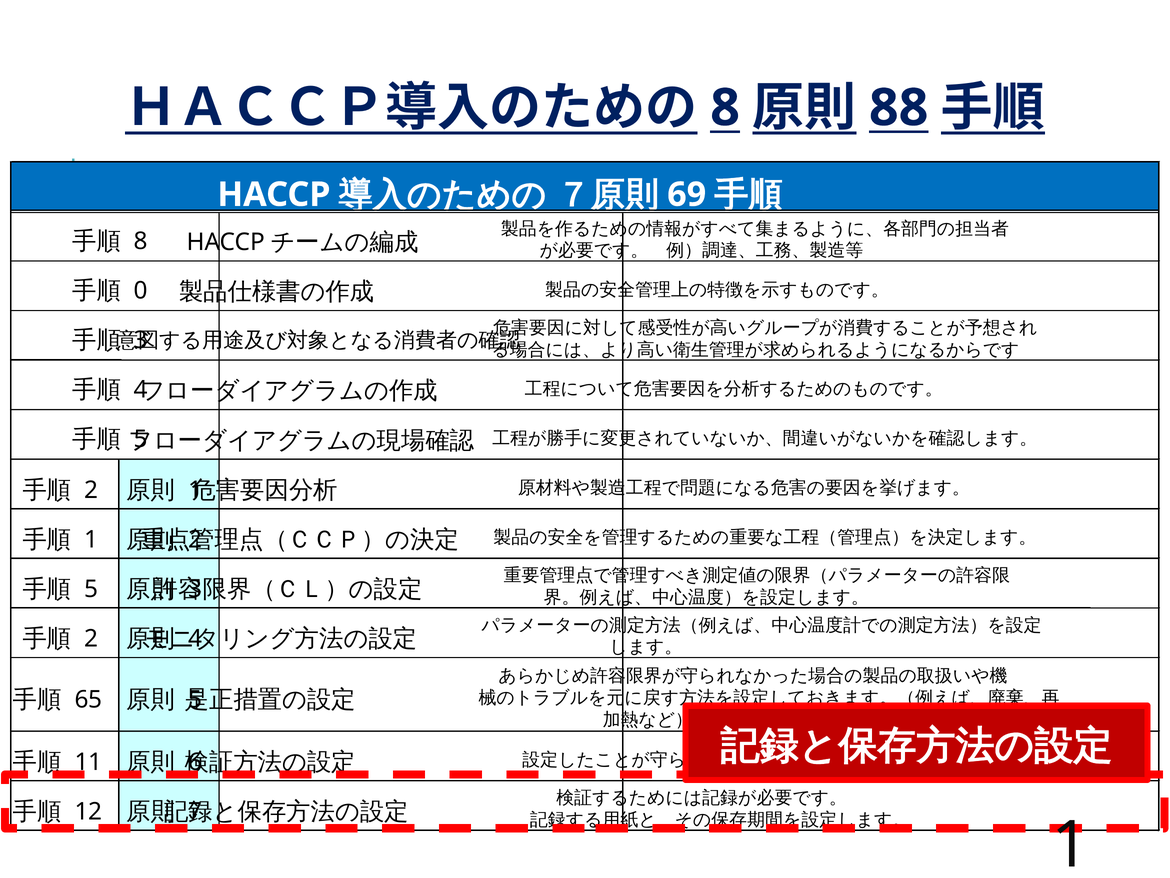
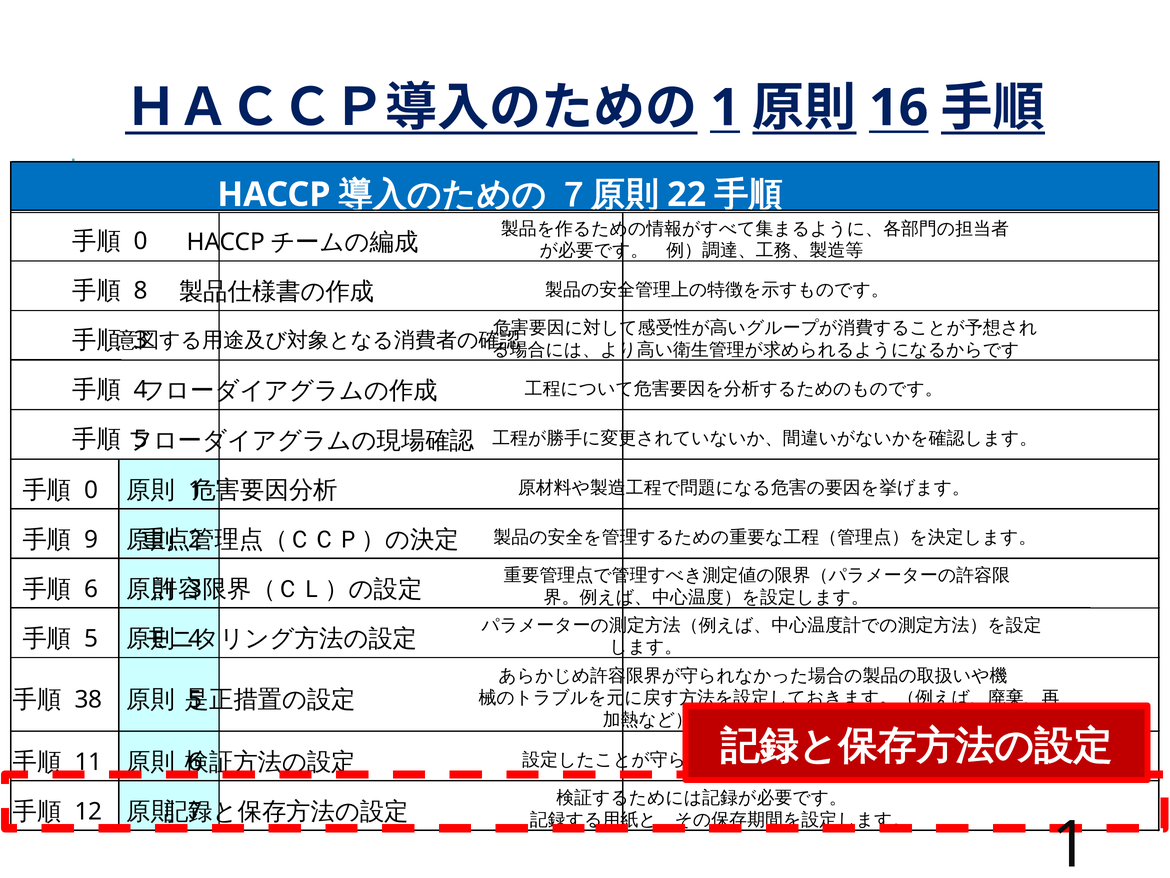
8: 8 -> 1 (725, 108)
88: 88 -> 16 (899, 108)
69: 69 -> 22 (687, 195)
8: 8 -> 0 (141, 241)
0: 0 -> 8 (141, 291)
2: 2 -> 0 (91, 490)
1: 1 -> 9 (91, 539)
5: 5 -> 6 (91, 589)
2: 2 -> 5 (91, 638)
65: 65 -> 38 (88, 699)
